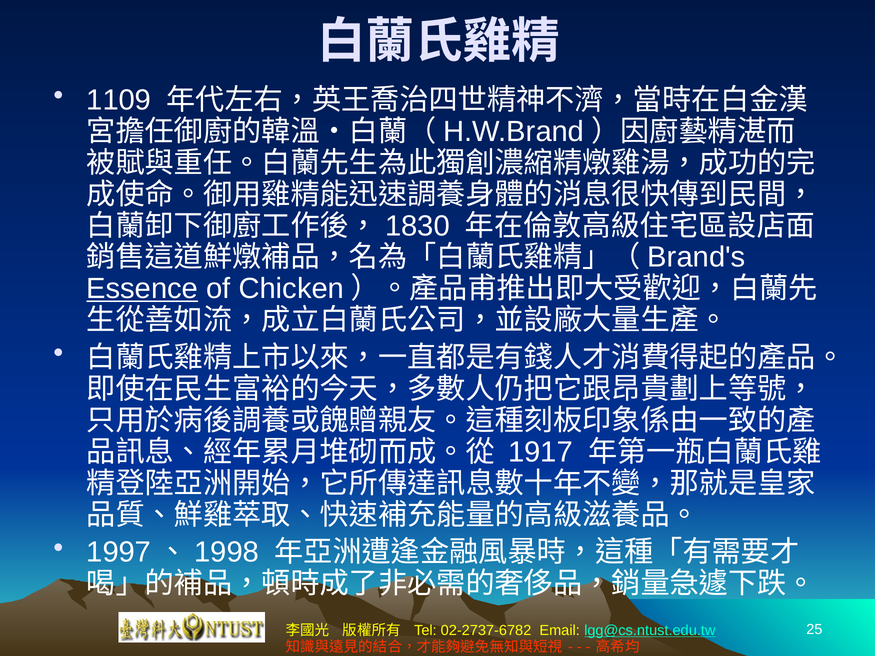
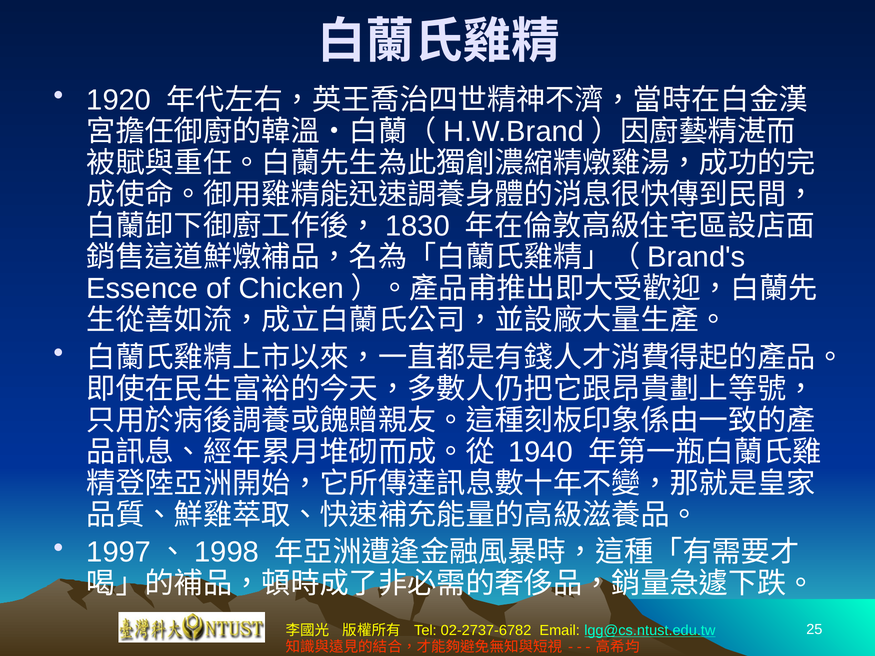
1109: 1109 -> 1920 (119, 100)
Essence underline: present -> none (142, 289)
1917: 1917 -> 1940 (540, 452)
